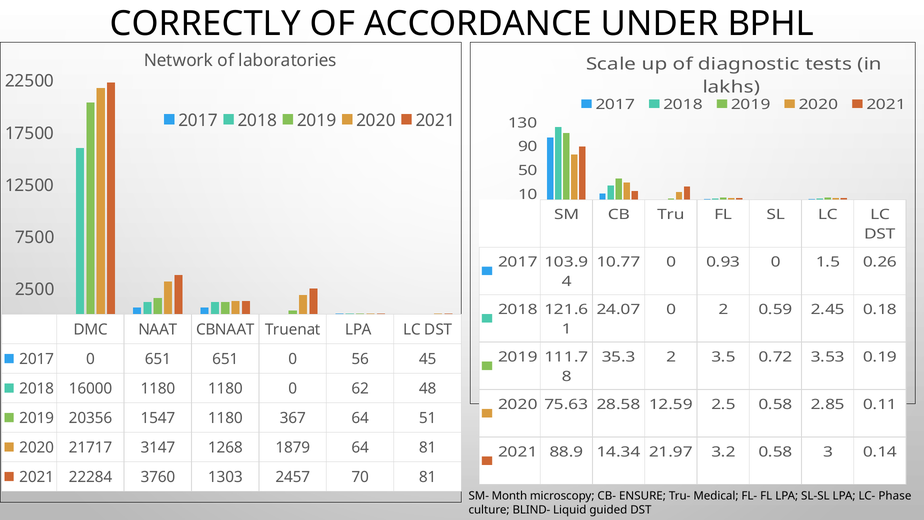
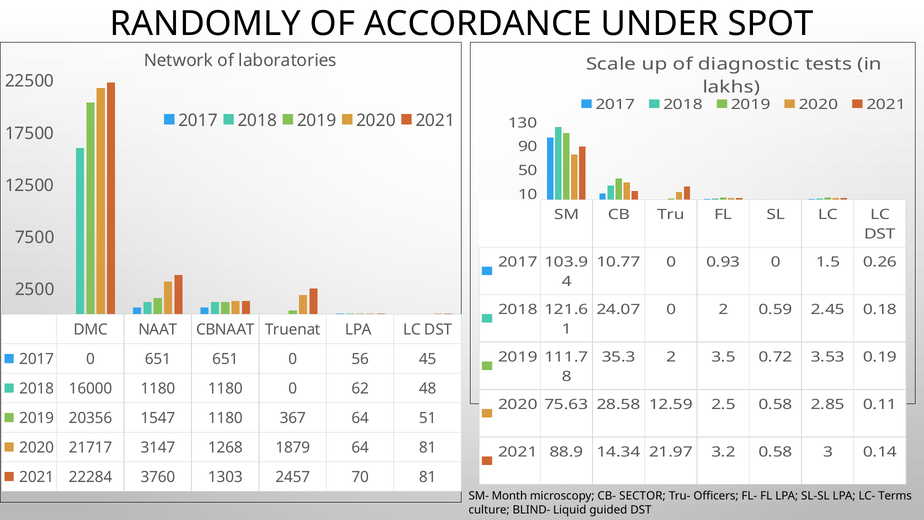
CORRECTLY: CORRECTLY -> RANDOMLY (205, 24)
BPHL: BPHL -> SPOT (771, 24)
ENSURE: ENSURE -> SECTOR (642, 496)
Medical: Medical -> Officers (716, 496)
Phase: Phase -> Terms (895, 496)
